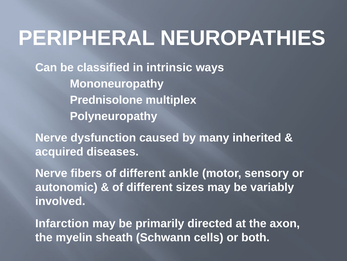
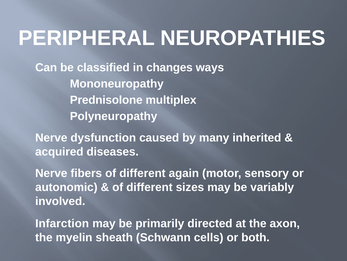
intrinsic: intrinsic -> changes (169, 67)
ankle: ankle -> again (184, 173)
